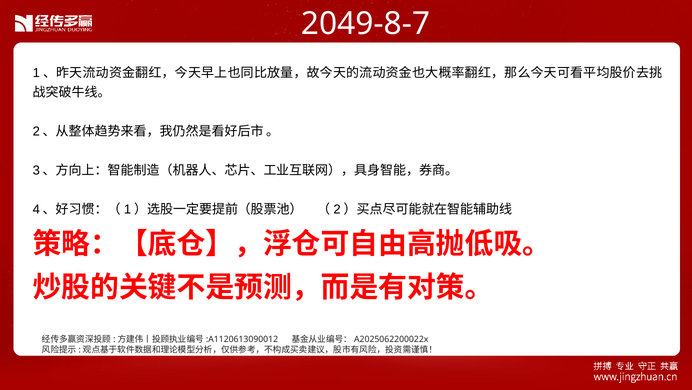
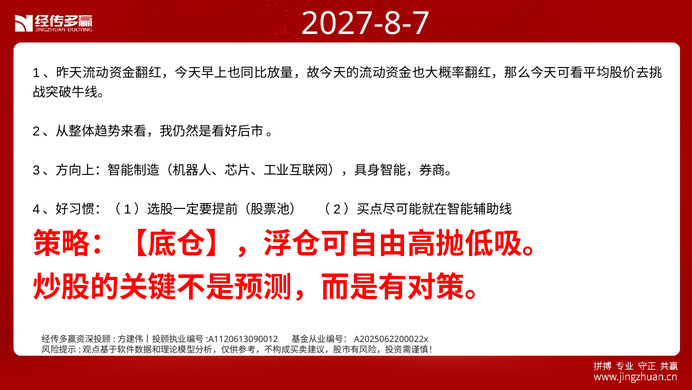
2049-8-7: 2049-8-7 -> 2027-8-7 (365, 24)
